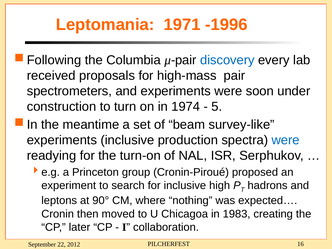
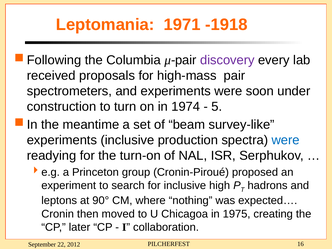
-1996: -1996 -> -1918 (226, 25)
discovery colour: blue -> purple (227, 60)
1983: 1983 -> 1975 (237, 214)
